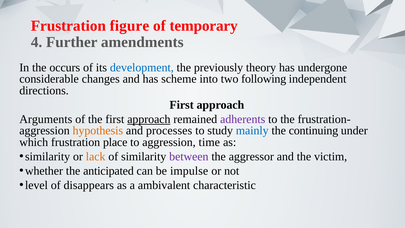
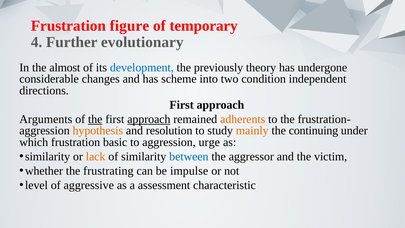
amendments: amendments -> evolutionary (142, 42)
occurs: occurs -> almost (65, 67)
following: following -> condition (264, 79)
the underline: none -> present (95, 119)
adherents colour: purple -> orange (243, 119)
processes: processes -> resolution (169, 131)
mainly colour: blue -> orange (252, 131)
place: place -> basic (115, 142)
time: time -> urge (209, 142)
between colour: purple -> blue (189, 156)
anticipated: anticipated -> frustrating (108, 171)
disappears: disappears -> aggressive (89, 185)
ambivalent: ambivalent -> assessment (164, 185)
